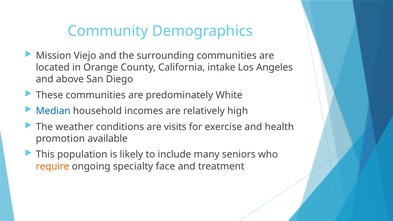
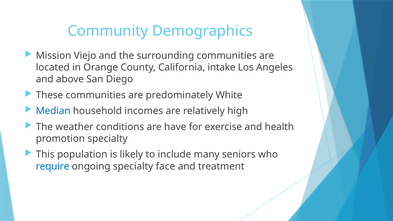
visits: visits -> have (175, 127)
promotion available: available -> specialty (108, 139)
require colour: orange -> blue (53, 166)
